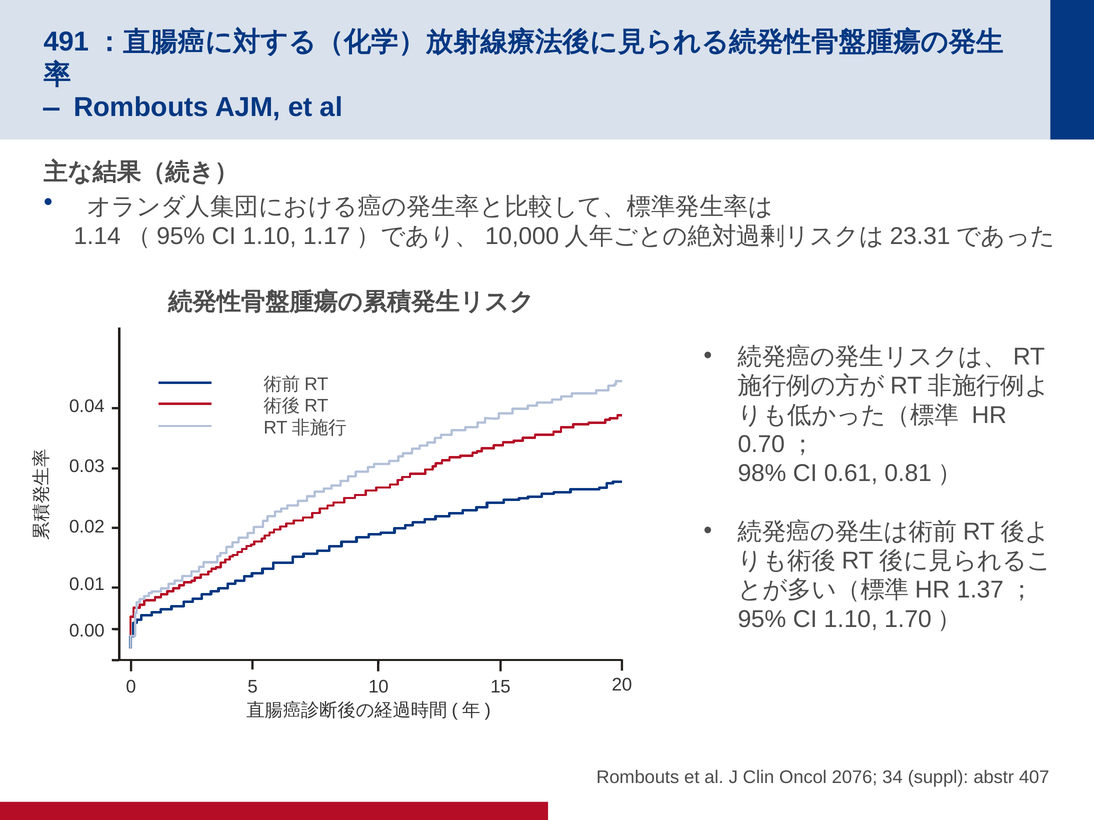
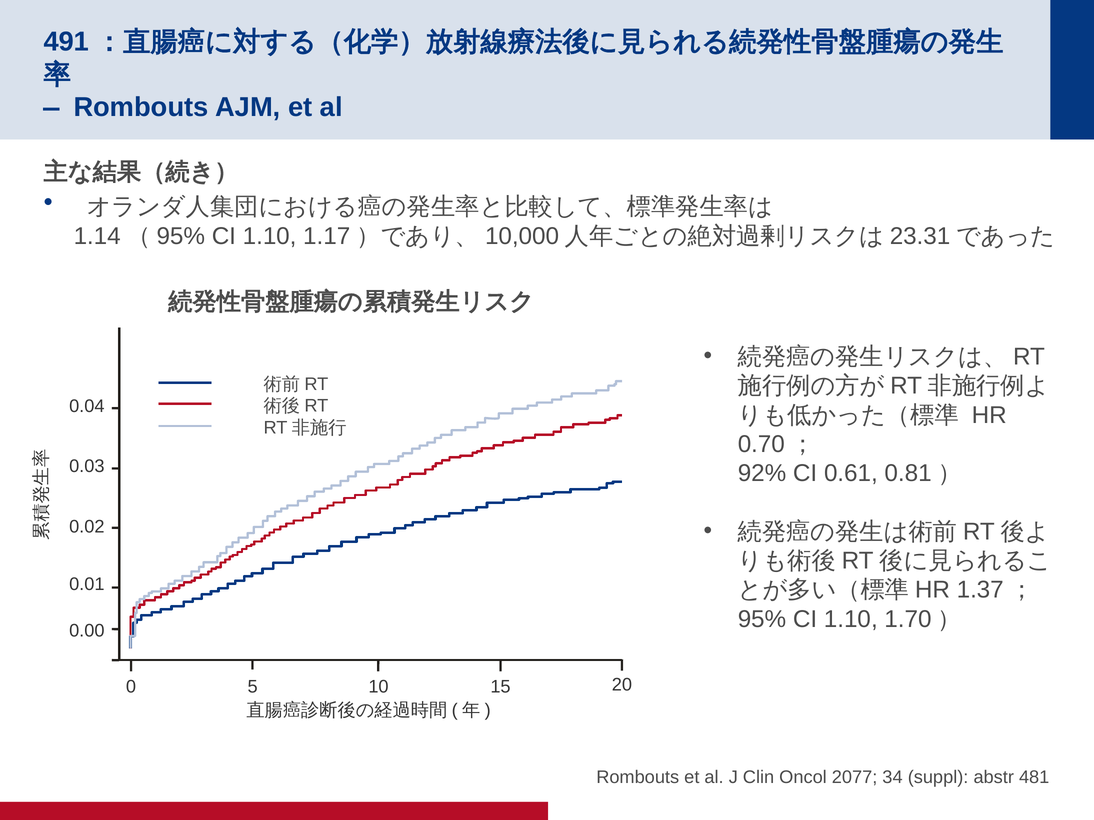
98%: 98% -> 92% (762, 474)
2076: 2076 -> 2077 (855, 778)
407: 407 -> 481 (1034, 778)
